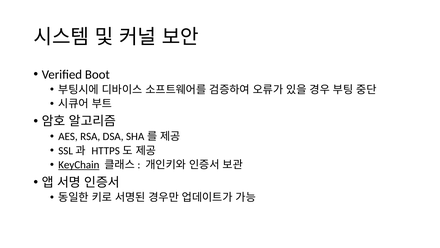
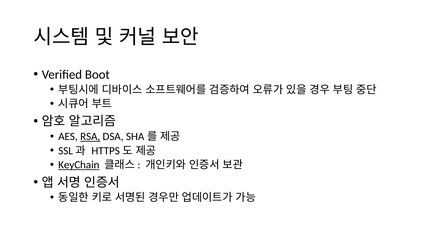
RSA underline: none -> present (90, 136)
